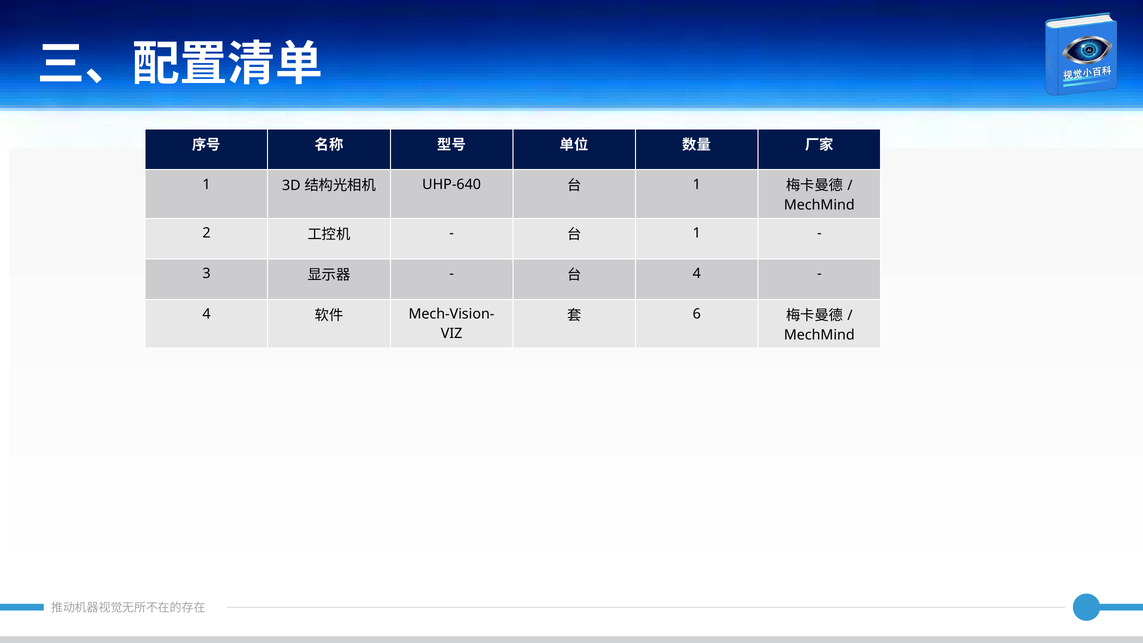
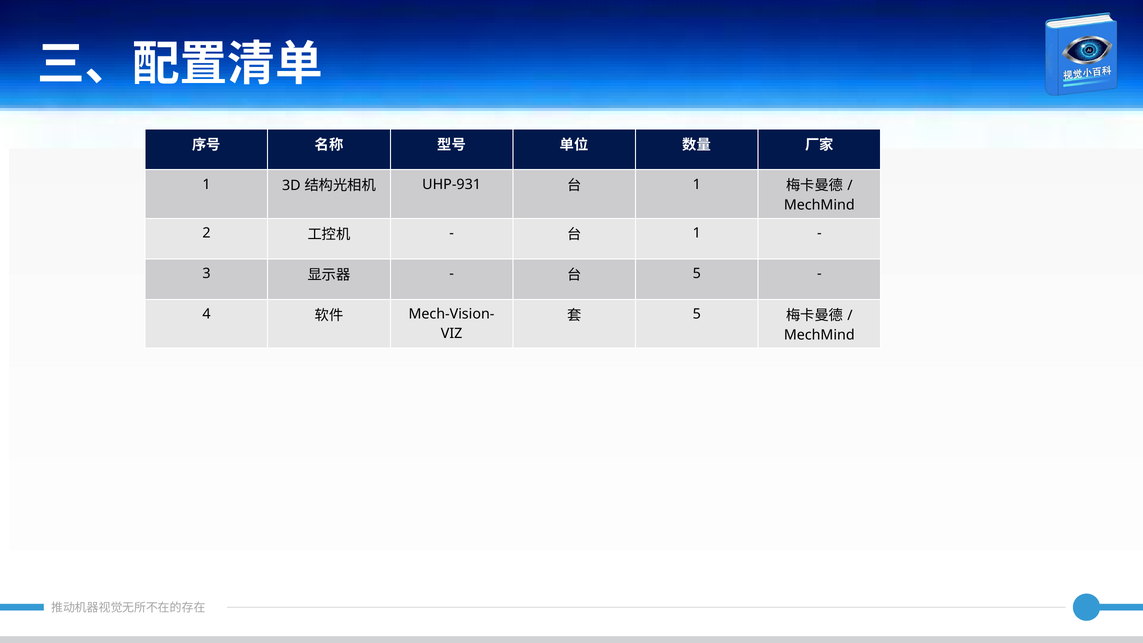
UHP-640: UHP-640 -> UHP-931 (452, 184)
4: 4 -> 5 (697, 274)
6: 6 -> 5 (697, 314)
